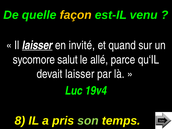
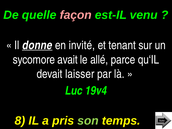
façon colour: yellow -> pink (76, 15)
Il laisser: laisser -> donne (37, 45)
quand: quand -> tenant (122, 45)
salut: salut -> avait (68, 60)
